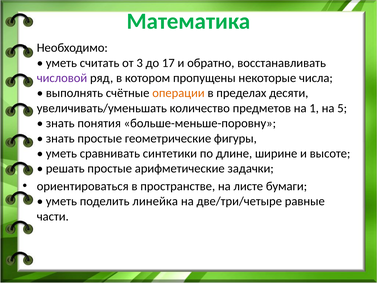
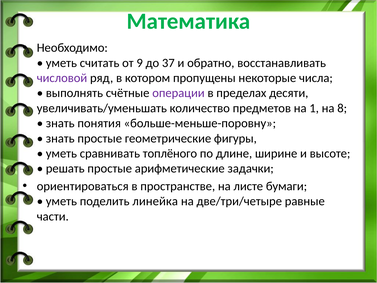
3: 3 -> 9 (140, 63)
17: 17 -> 37 (168, 63)
операции colour: orange -> purple (178, 93)
5: 5 -> 8 (342, 108)
синтетики: синтетики -> топлёного (170, 153)
